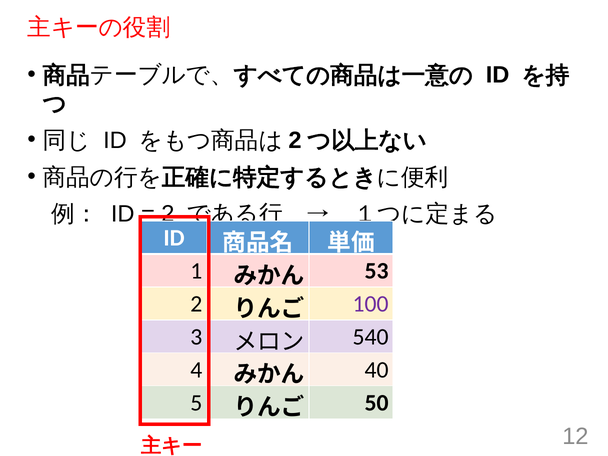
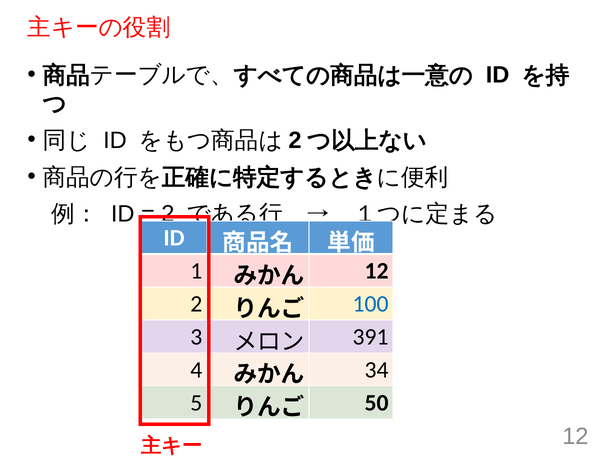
53: 53 -> 12 (377, 271)
100 colour: purple -> blue (371, 304)
540: 540 -> 391 (371, 337)
40: 40 -> 34 (377, 370)
